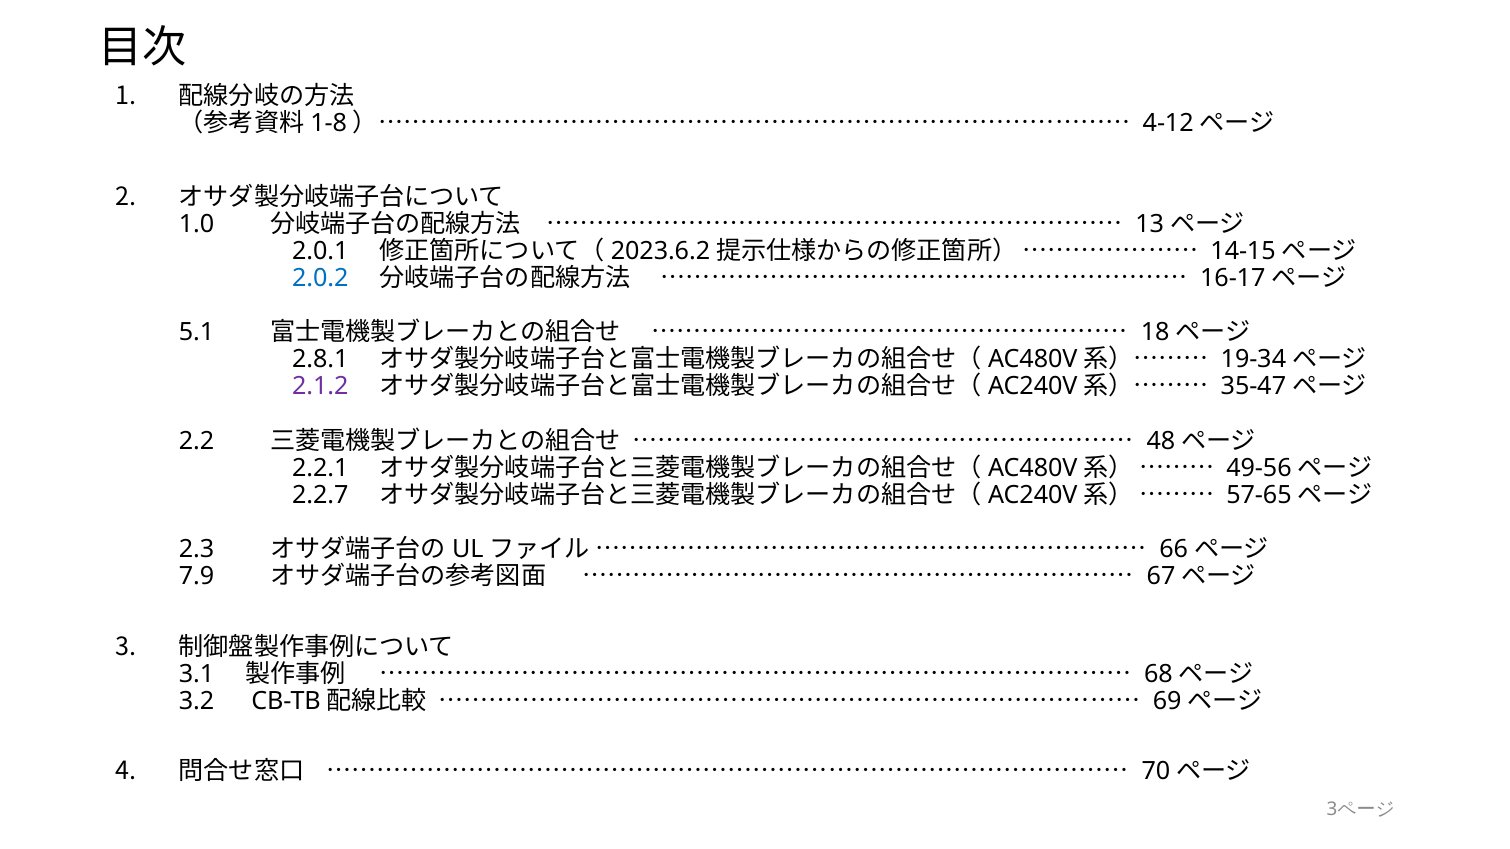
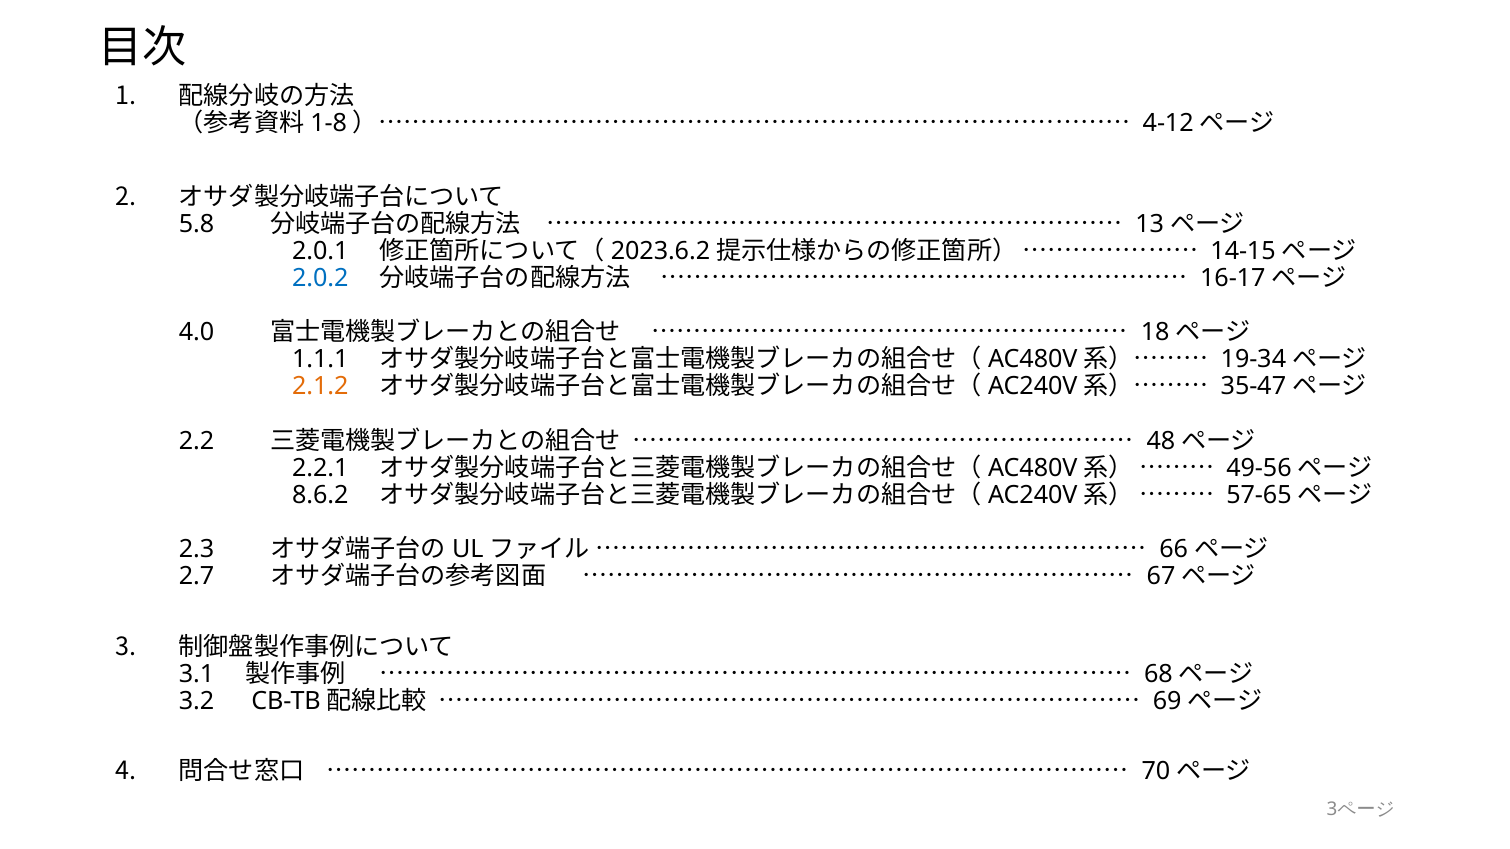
1.0: 1.0 -> 5.8 (197, 224)
5.1: 5.1 -> 4.0 (197, 333)
2.8.1: 2.8.1 -> 1.1.1 (320, 360)
2.1.2 colour: purple -> orange (320, 387)
2.2.7: 2.2.7 -> 8.6.2 (320, 495)
7.9: 7.9 -> 2.7 (197, 577)
